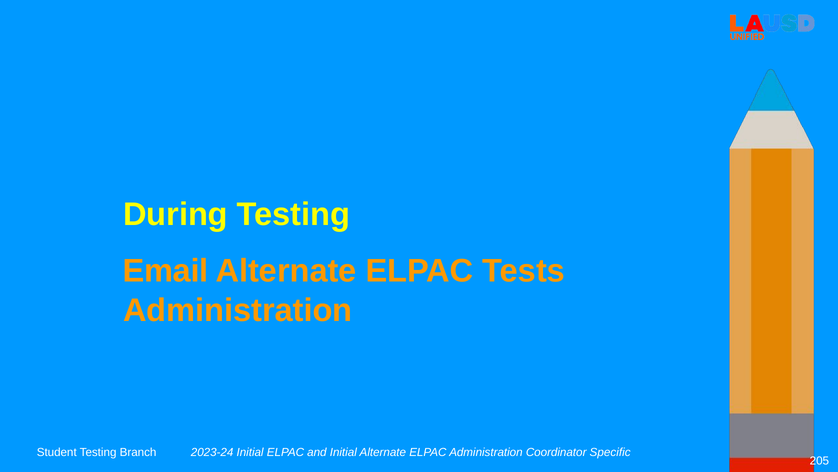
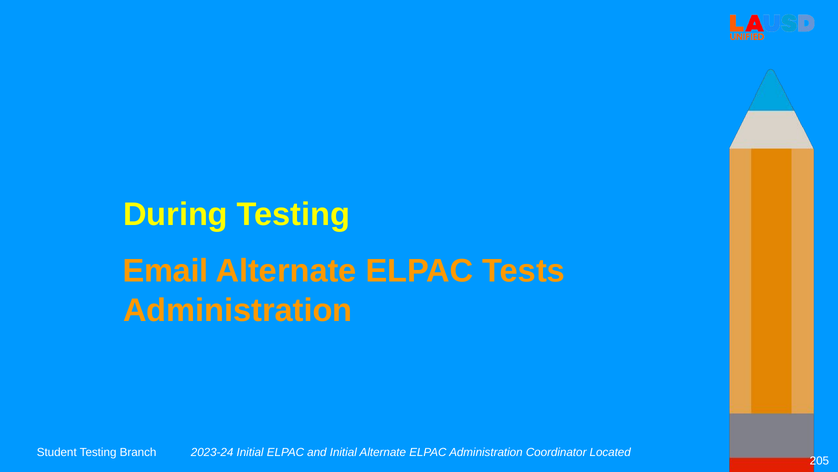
Specific: Specific -> Located (610, 452)
